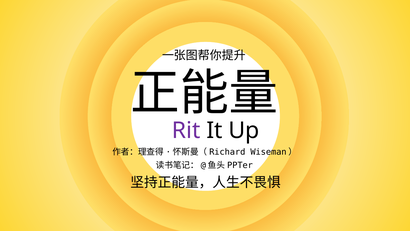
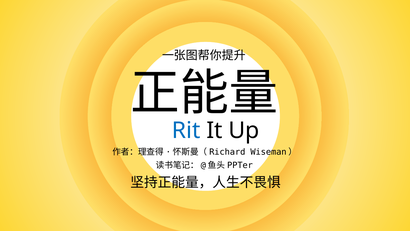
Rit colour: purple -> blue (186, 130)
